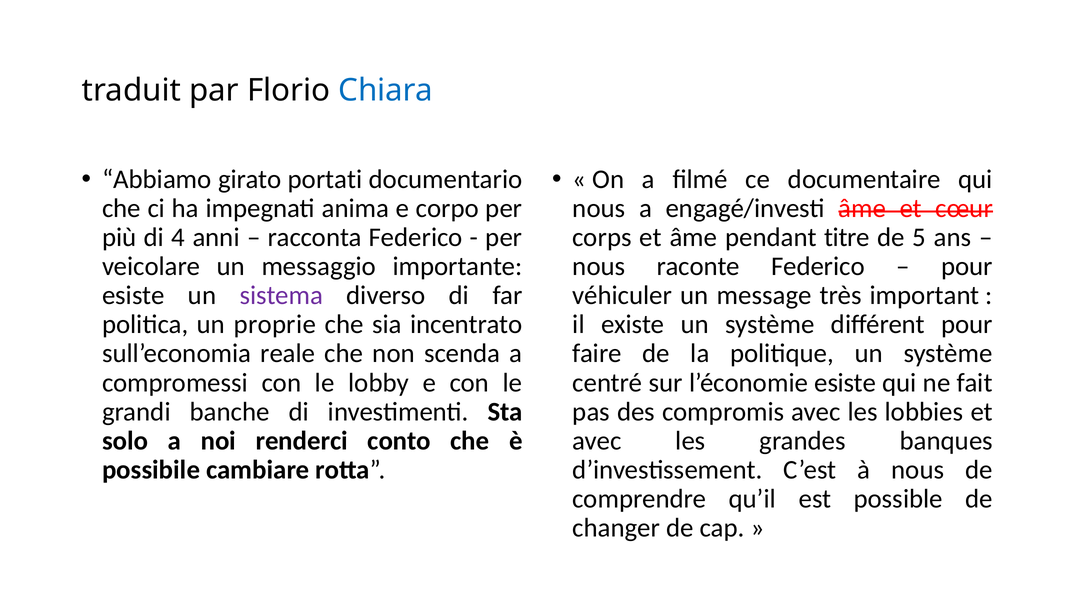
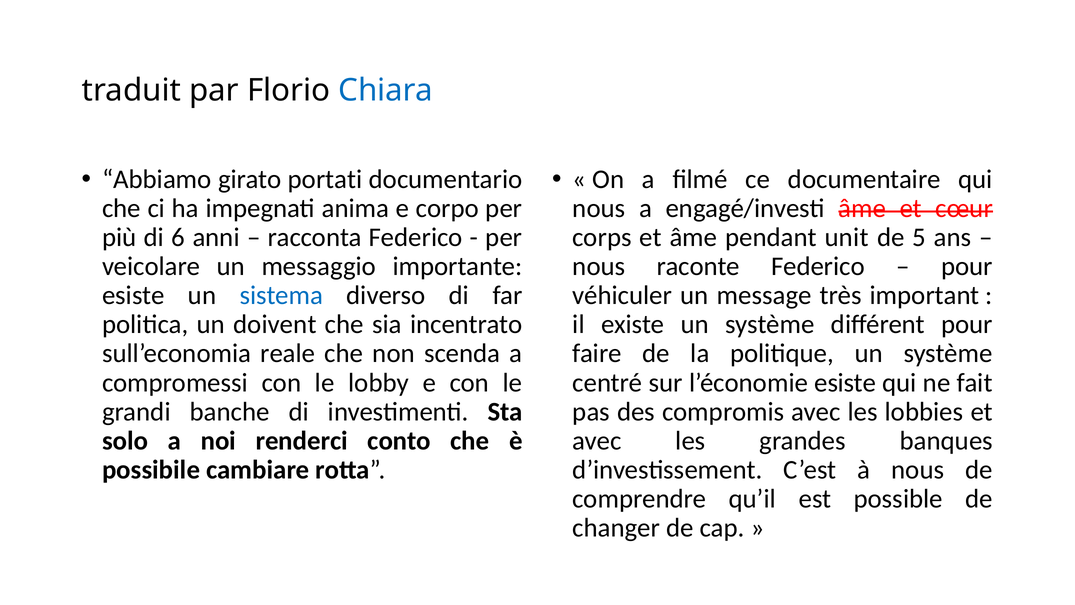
4: 4 -> 6 (178, 237)
titre: titre -> unit (847, 237)
sistema colour: purple -> blue (281, 295)
proprie: proprie -> doivent (275, 324)
